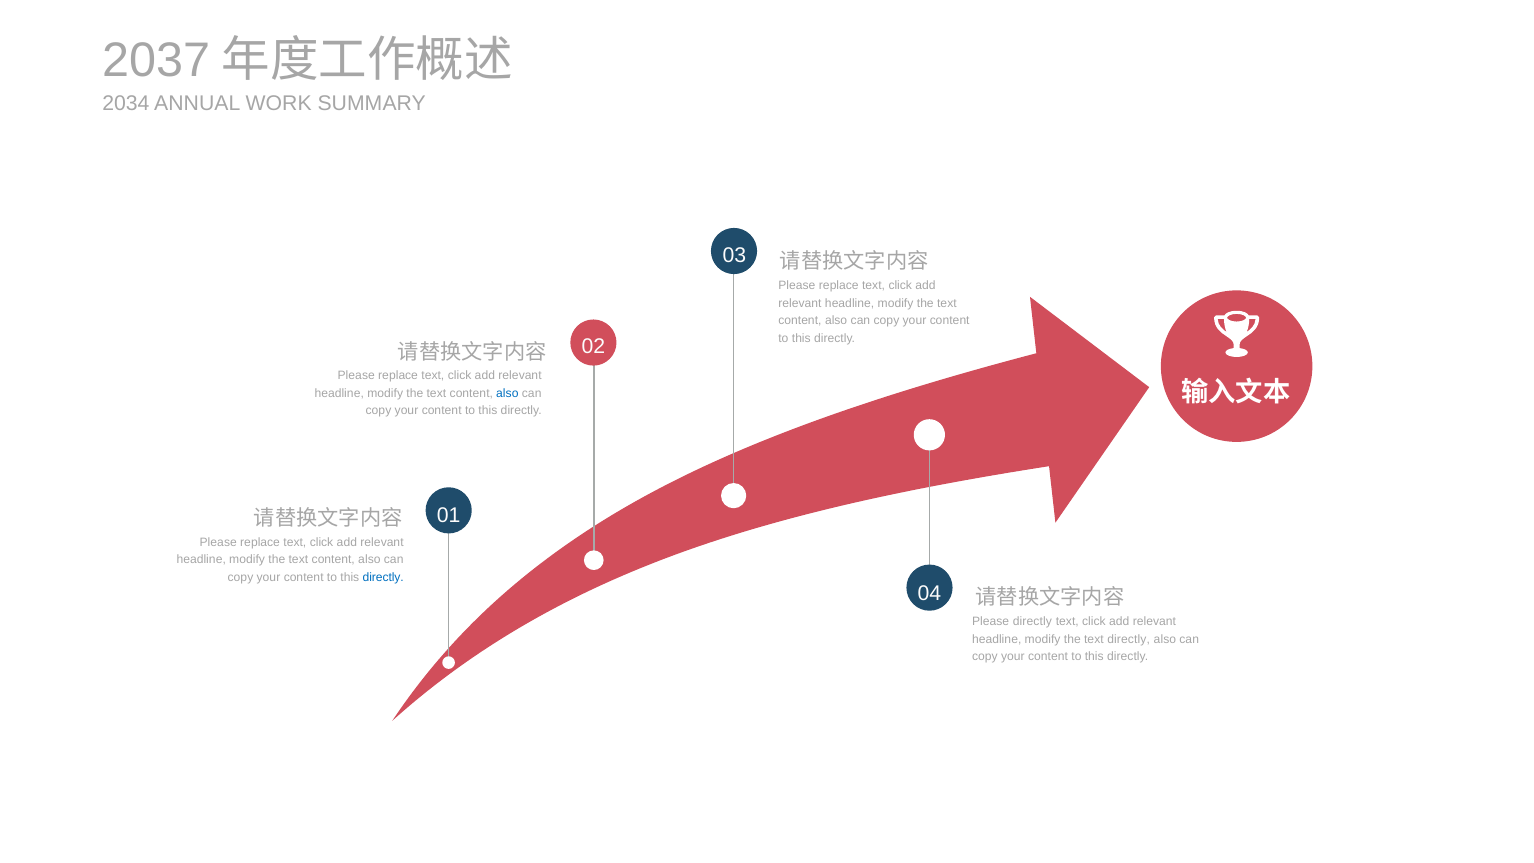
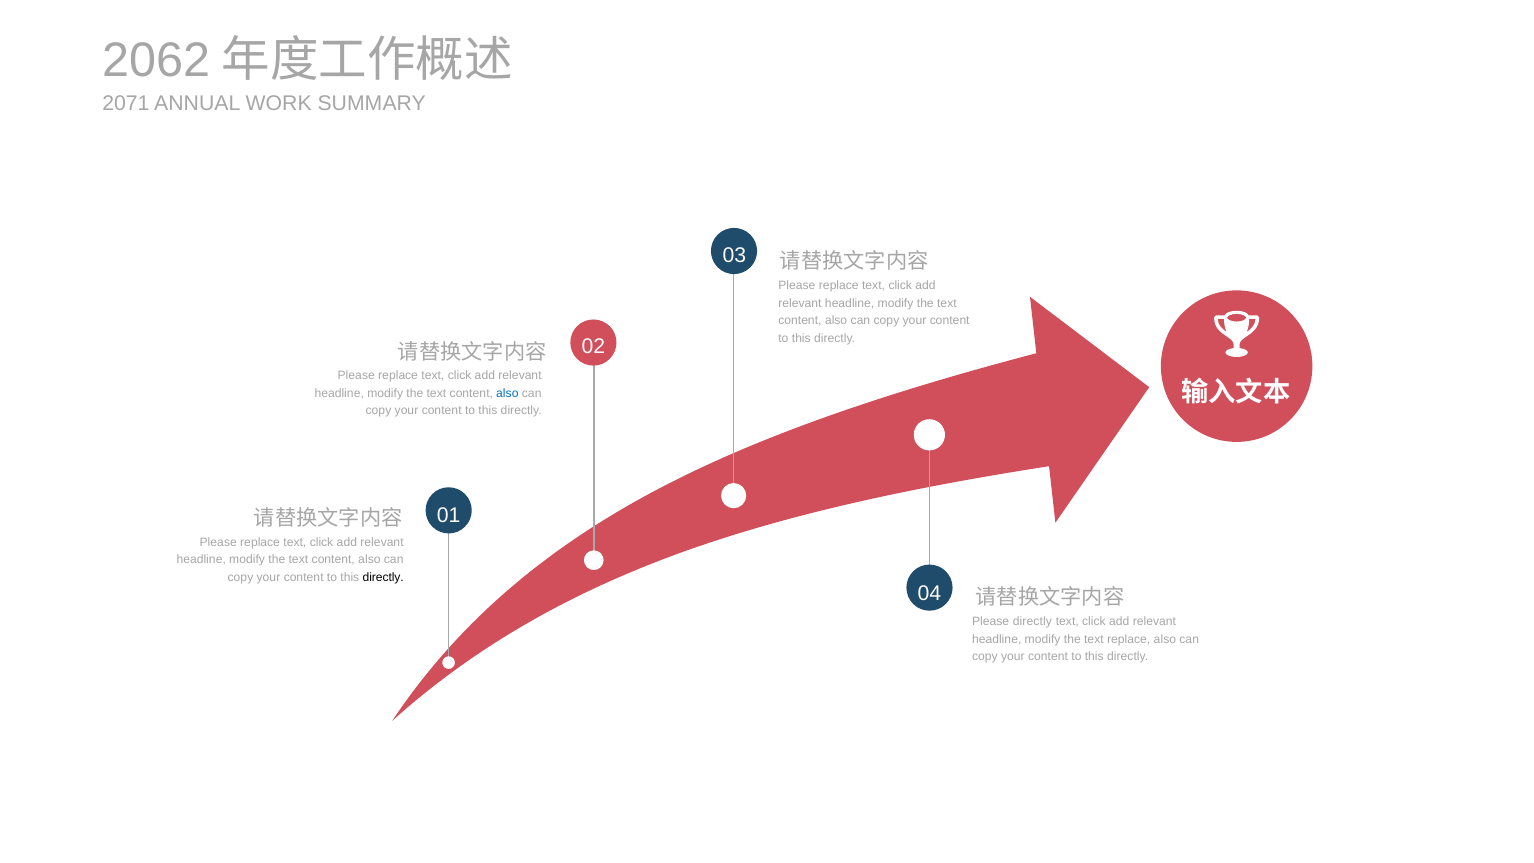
2037: 2037 -> 2062 (156, 61)
2034: 2034 -> 2071 (126, 103)
directly colour: blue -> black (383, 577)
text directly: directly -> replace (1129, 639)
